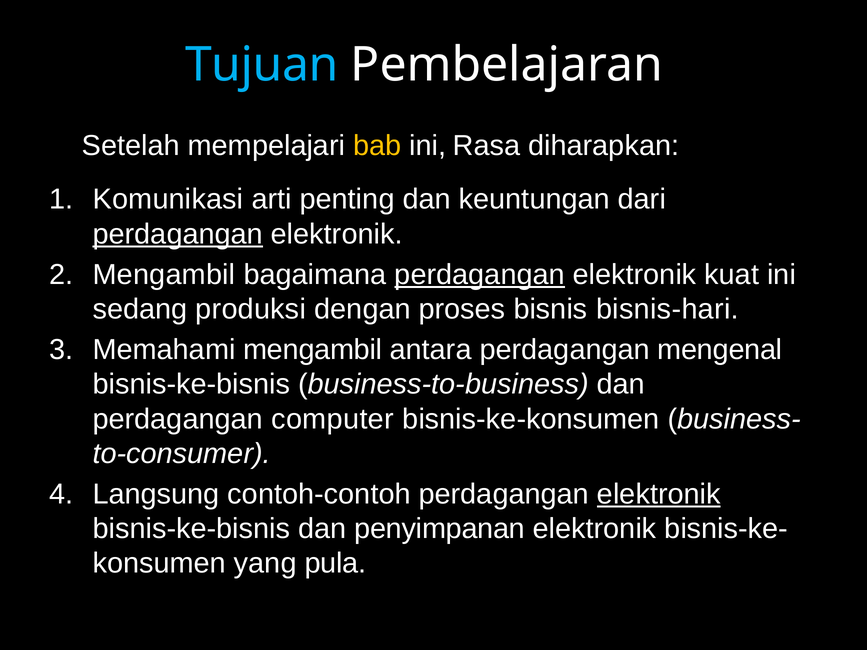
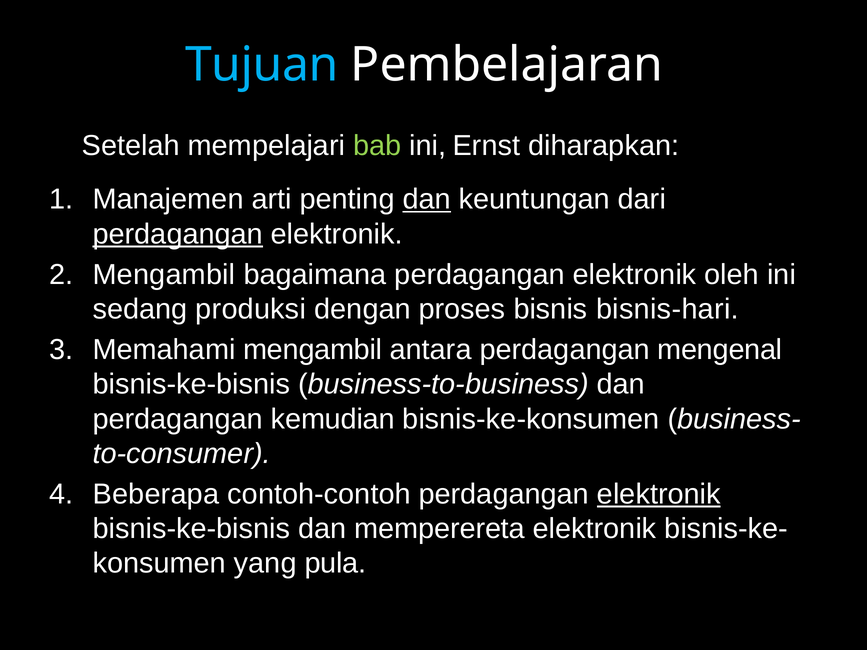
bab colour: yellow -> light green (377, 146)
Rasa: Rasa -> Ernst (486, 146)
Komunikasi: Komunikasi -> Manajemen (168, 200)
dan underline: none -> present (427, 200)
perdagangan underline: present -> none (480, 275)
kuat: kuat -> oleh (732, 275)
computer: computer -> kemudian (333, 419)
Langsung: Langsung -> Beberapa (156, 494)
penyimpanan: penyimpanan -> memperereta (440, 529)
